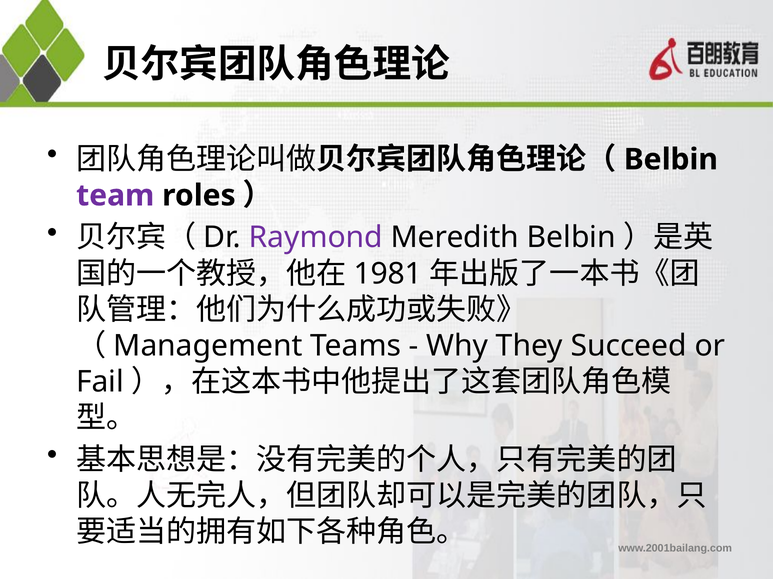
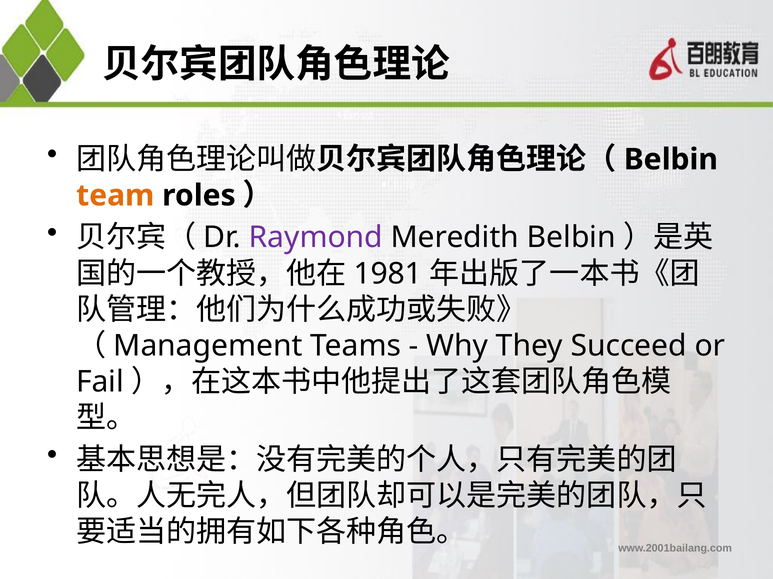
team colour: purple -> orange (115, 196)
